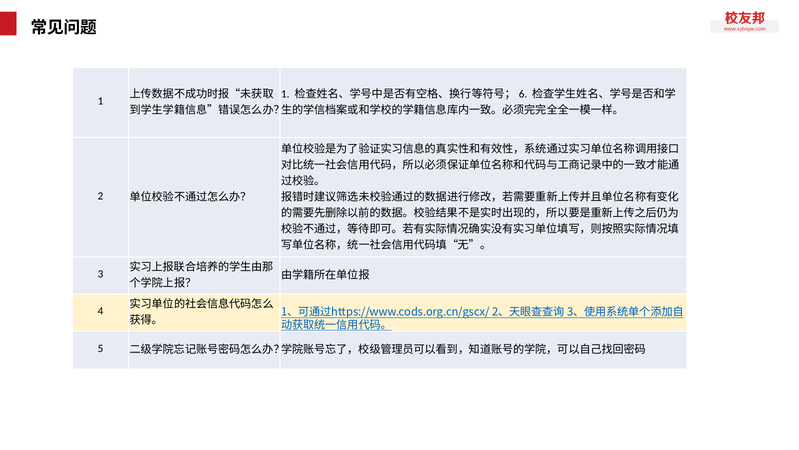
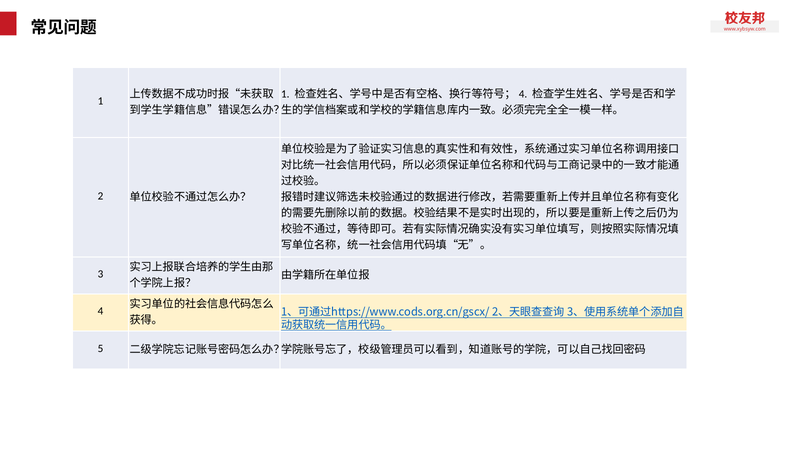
6: 6 -> 4 (523, 94)
